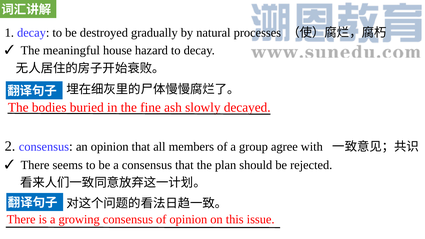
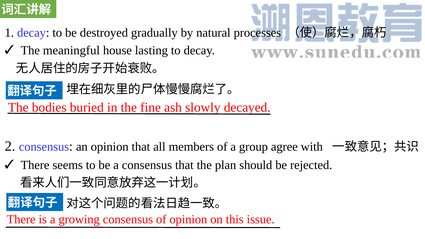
hazard: hazard -> lasting (151, 50)
